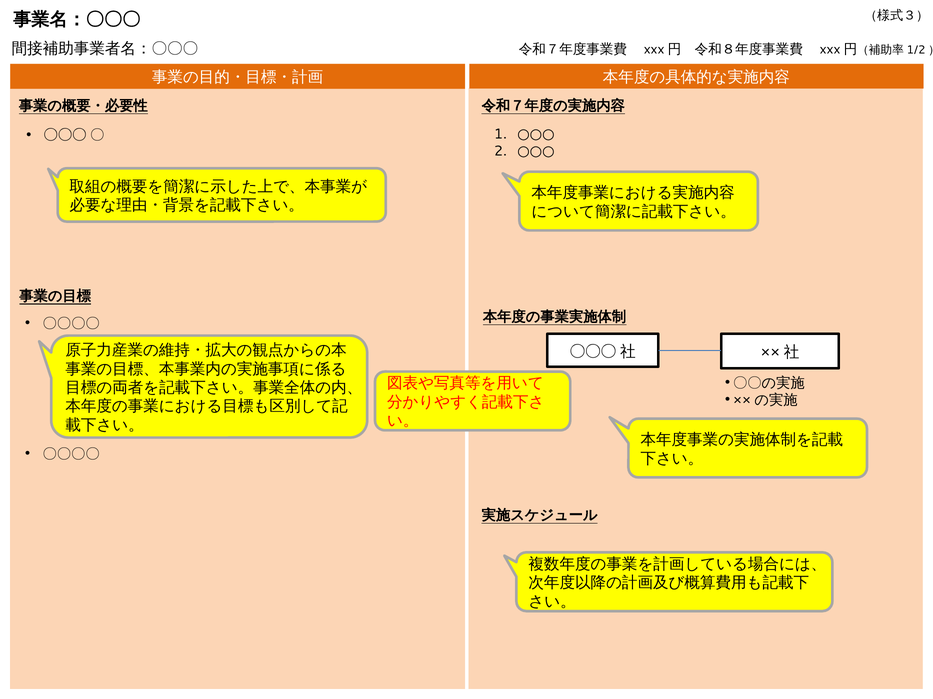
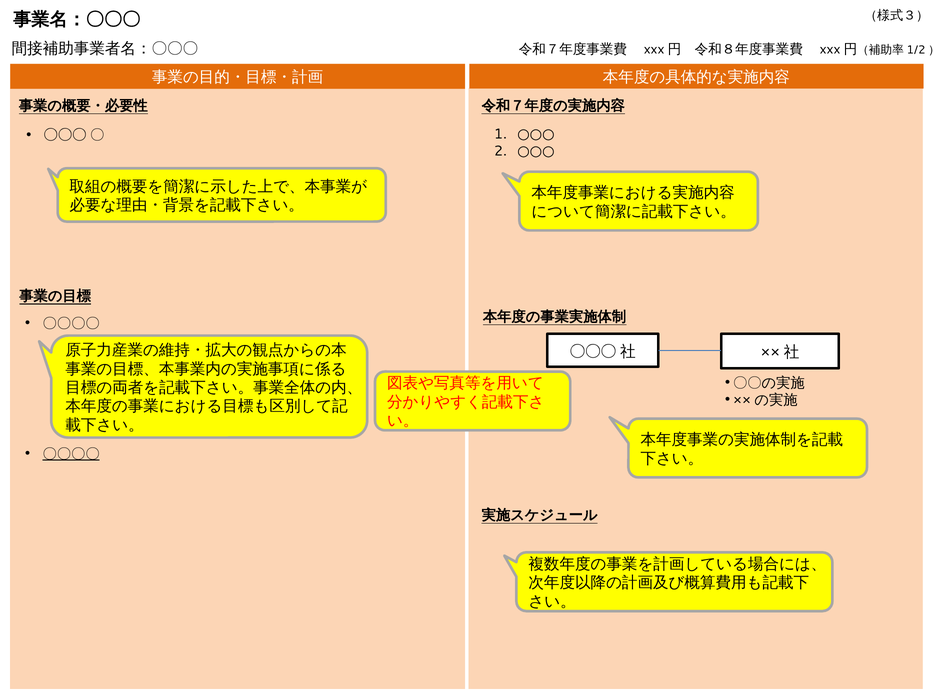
〇〇〇〇 underline: none -> present (71, 454)
